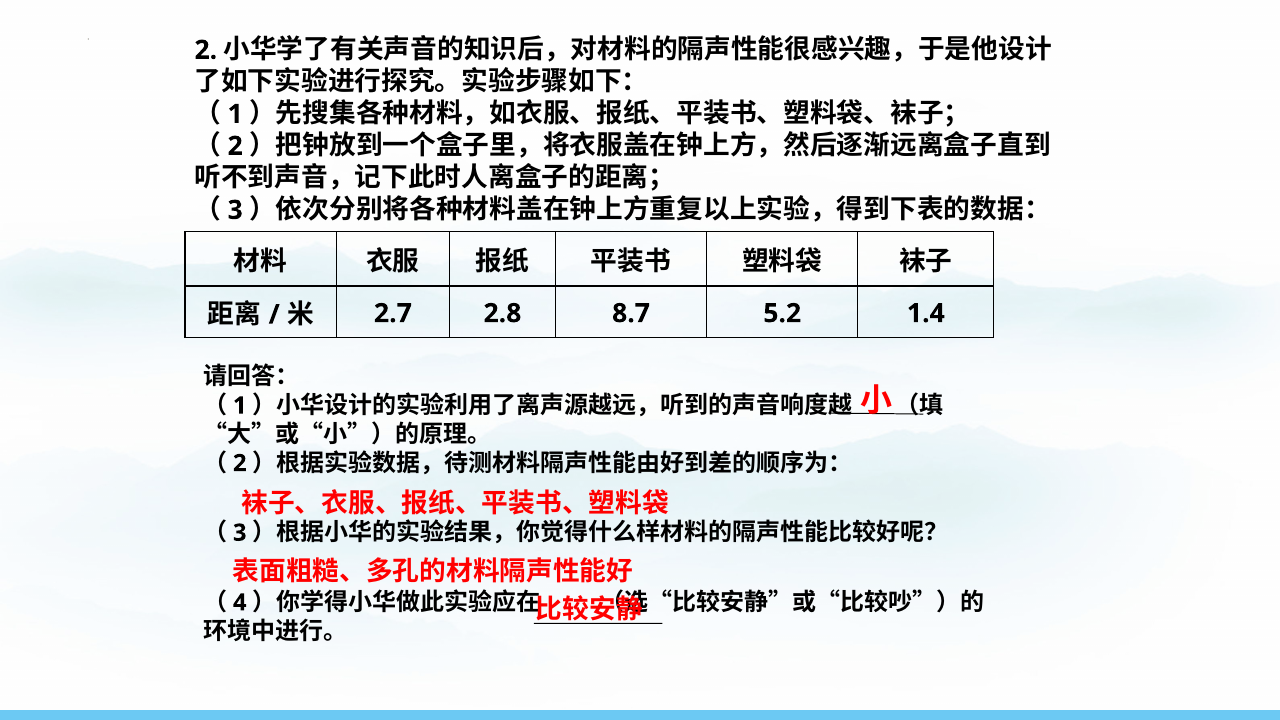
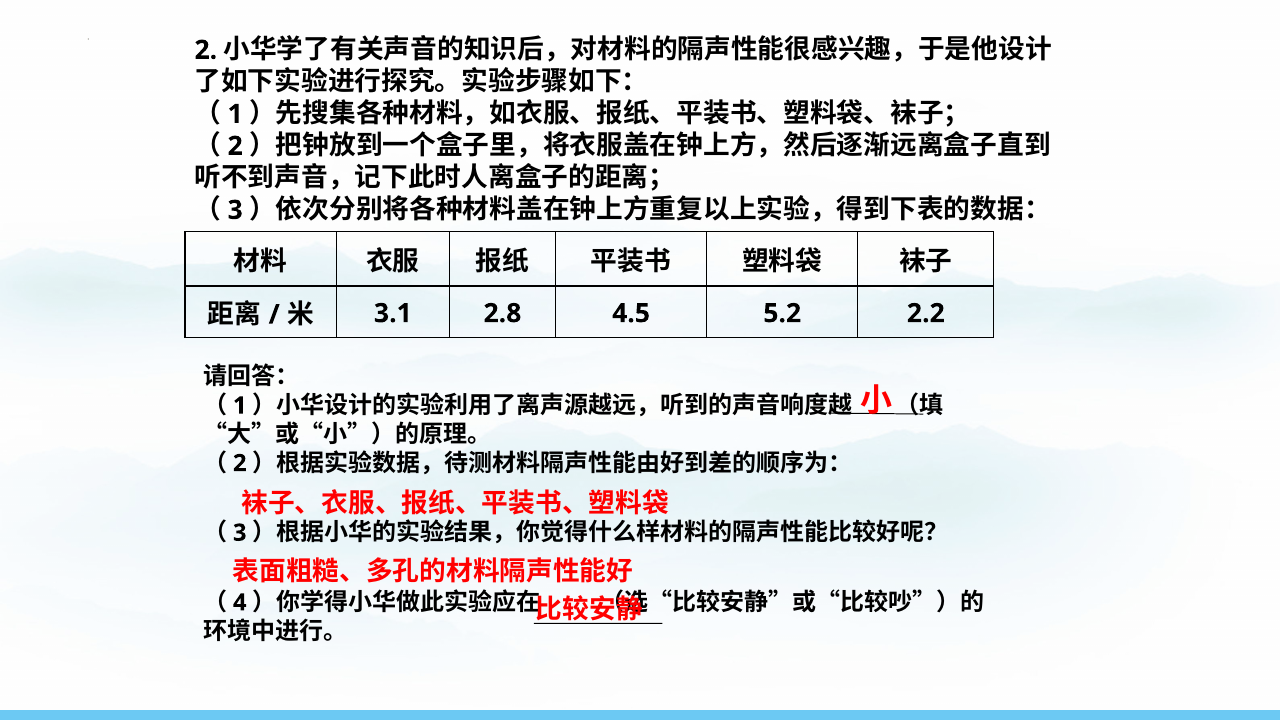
2.7: 2.7 -> 3.1 (393, 313)
8.7: 8.7 -> 4.5 (631, 313)
1.4: 1.4 -> 2.2 (926, 313)
